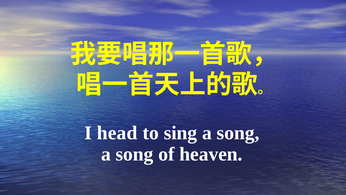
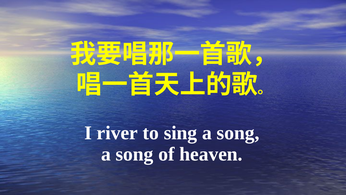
head: head -> river (117, 133)
